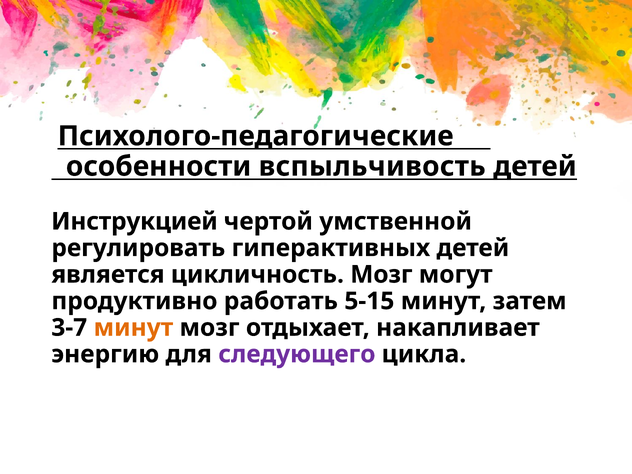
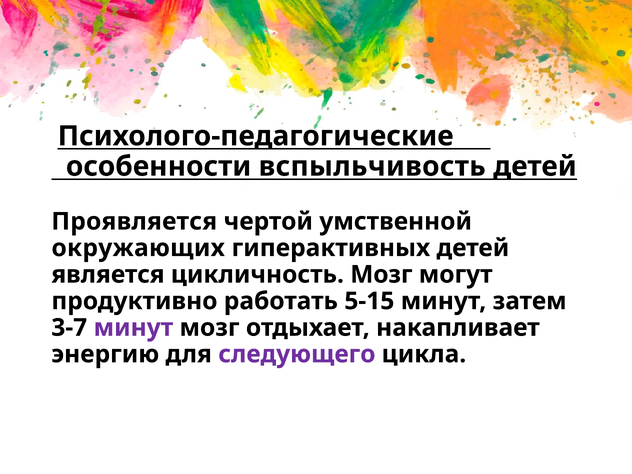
Инструкцией: Инструкцией -> Проявляется (134, 221)
регулировать: регулировать -> окружающих (138, 248)
минут colour: orange -> purple (133, 328)
